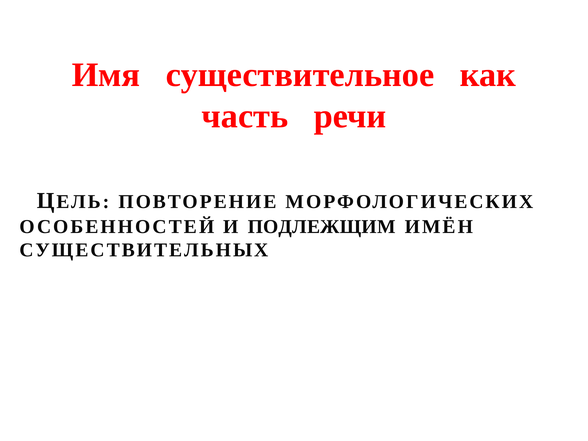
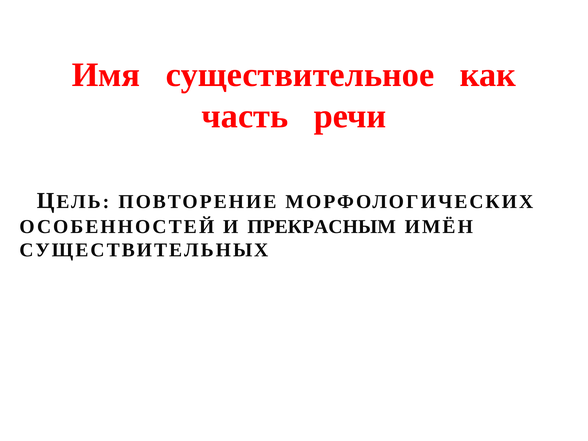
ПОДЛЕЖЩИМ: ПОДЛЕЖЩИМ -> ПРЕКРАСНЫМ (322, 227)
